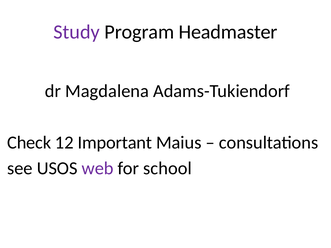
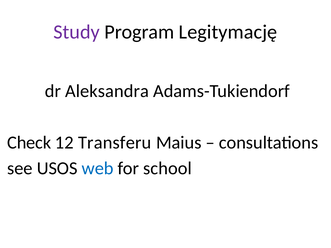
Headmaster: Headmaster -> Legitymację (228, 32)
Magdalena: Magdalena -> Aleksandra (107, 91)
Important: Important -> Transferu (115, 143)
web colour: purple -> blue (98, 168)
